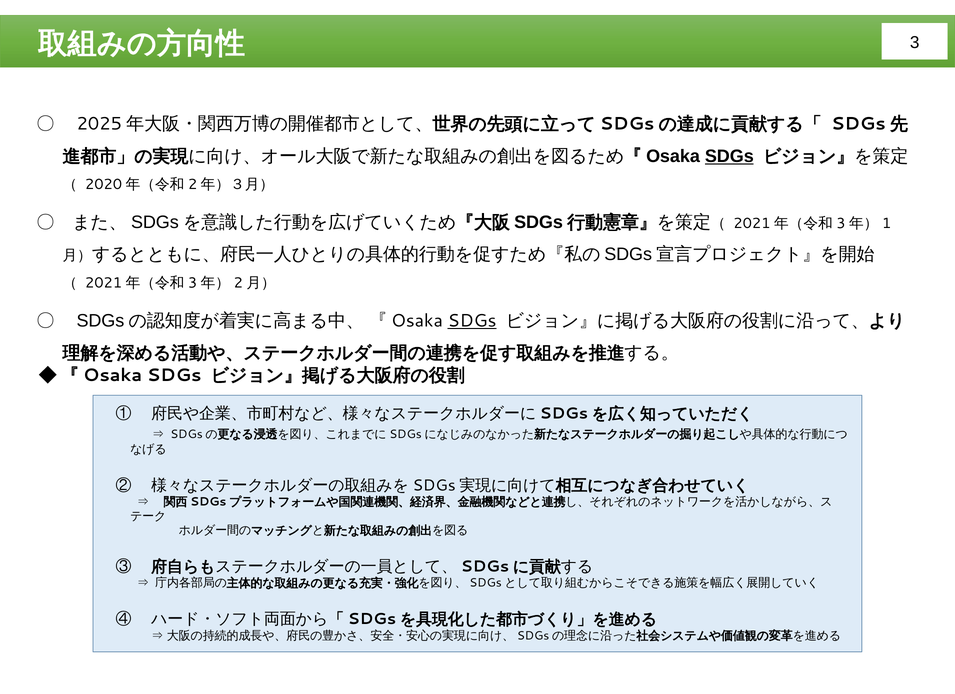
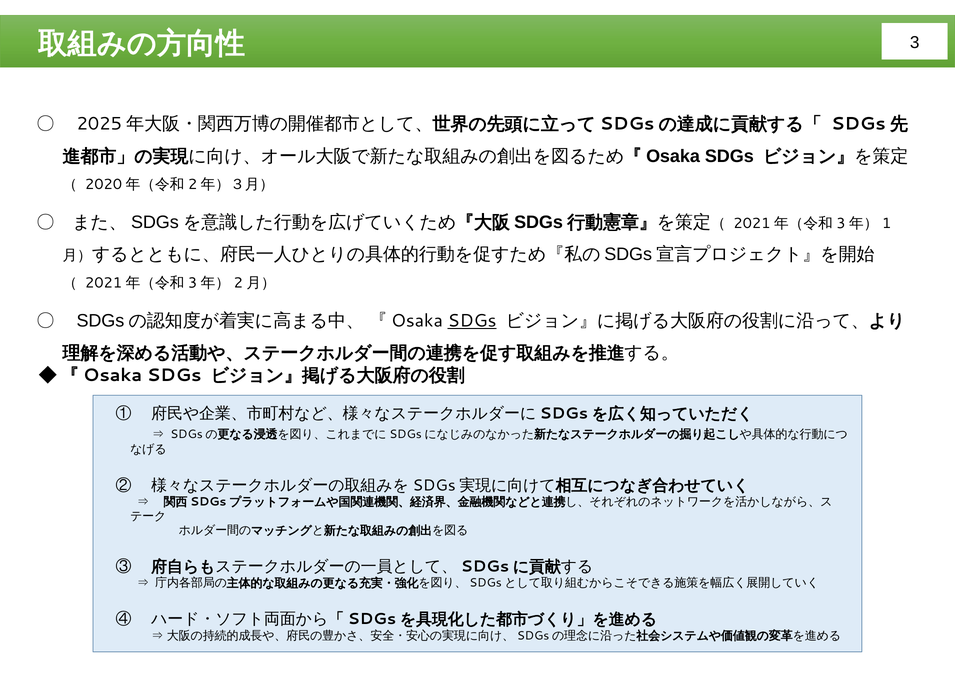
SDGs underline: present -> none (729, 156)
